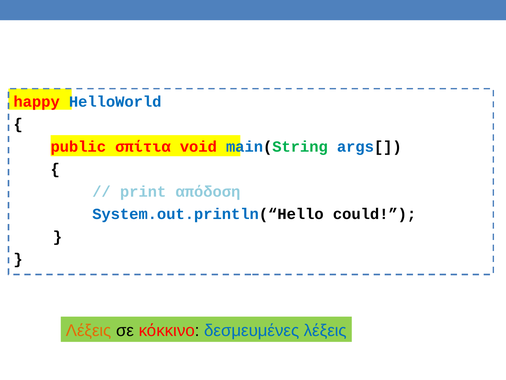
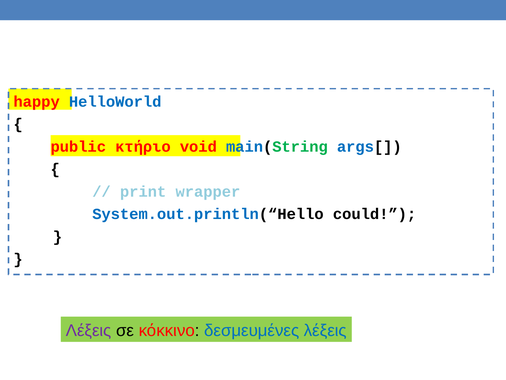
σπίτια: σπίτια -> κτήριο (143, 146)
απόδοση: απόδοση -> wrapper (208, 191)
Λέξεις colour: orange -> purple (89, 330)
